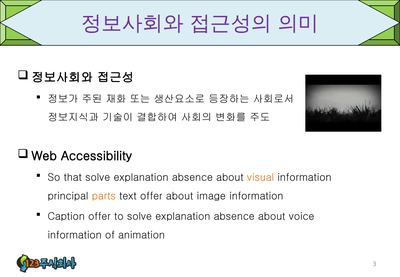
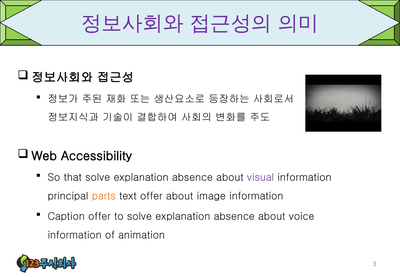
visual colour: orange -> purple (260, 178)
